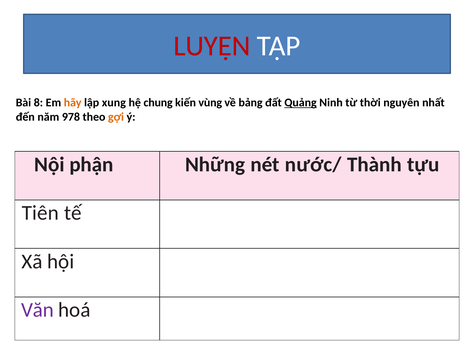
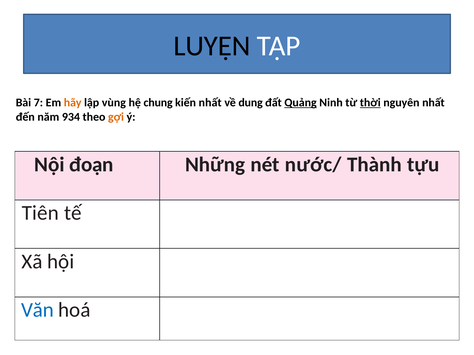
LUYỆN colour: red -> black (212, 46)
8: 8 -> 7 (38, 103)
xung: xung -> vùng (114, 103)
kiến vùng: vùng -> nhất (210, 103)
bảng: bảng -> dung (251, 103)
thời underline: none -> present (370, 103)
978: 978 -> 934 (71, 117)
phận: phận -> đoạn (91, 165)
Văn colour: purple -> blue (38, 310)
